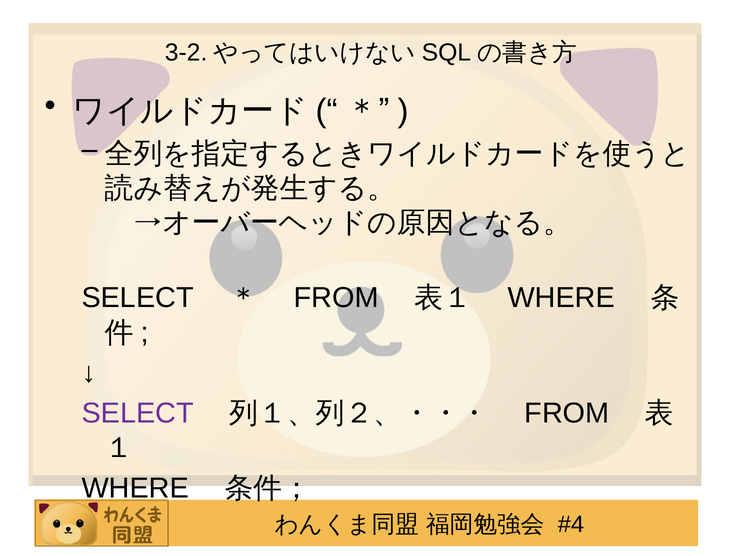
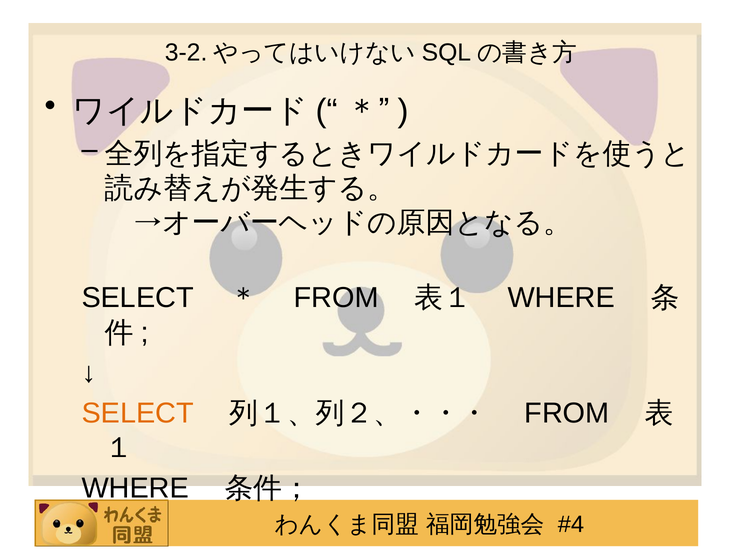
SELECT colour: purple -> orange (138, 414)
